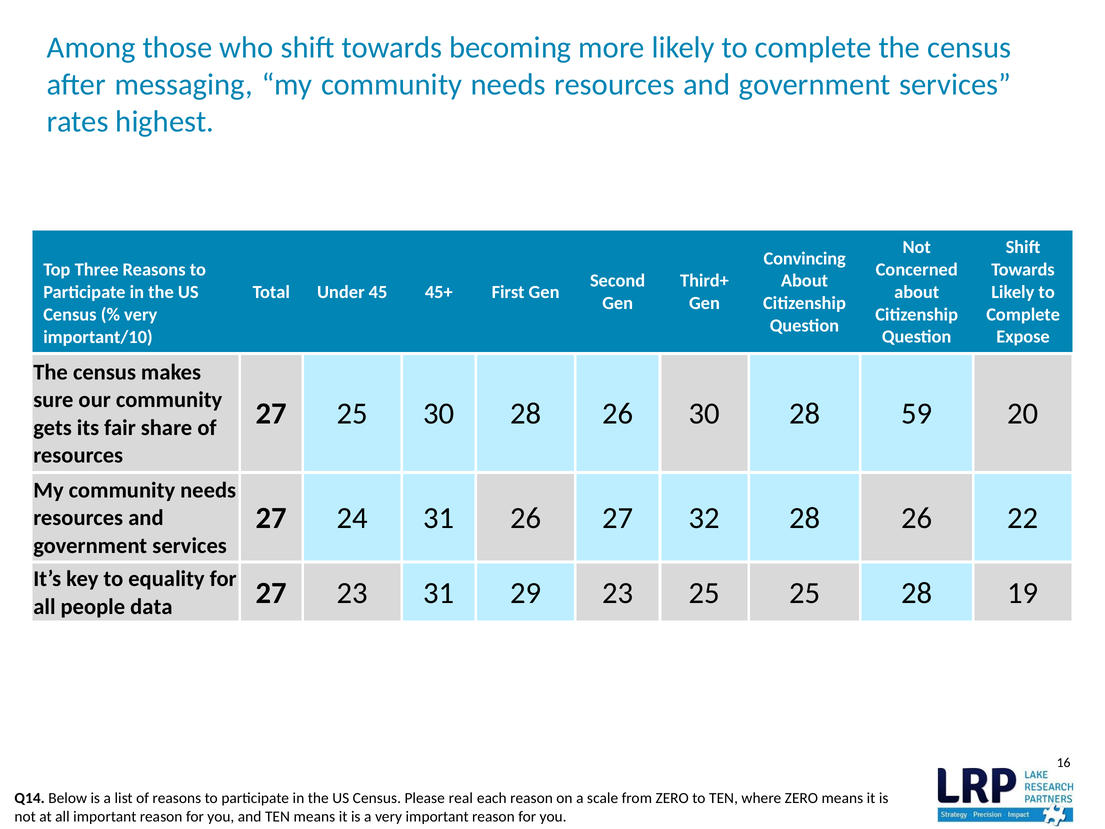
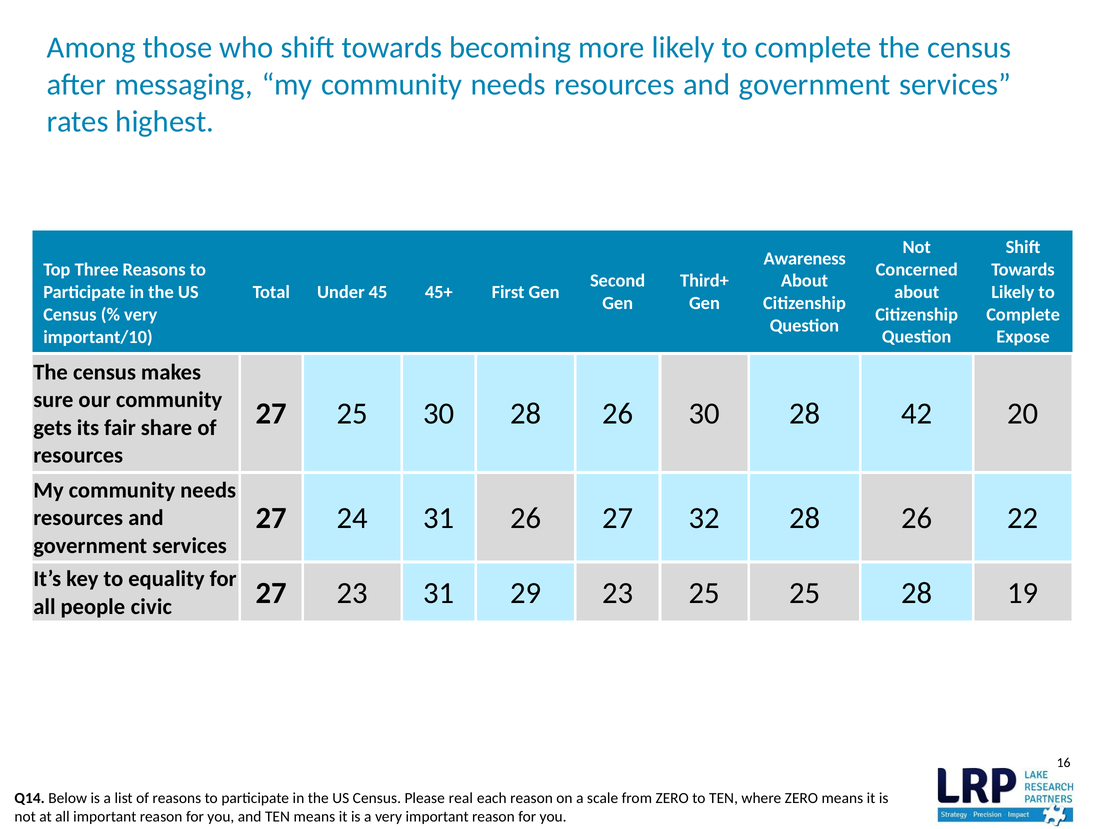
Convincing: Convincing -> Awareness (805, 258)
59: 59 -> 42 (917, 414)
data: data -> civic (151, 607)
